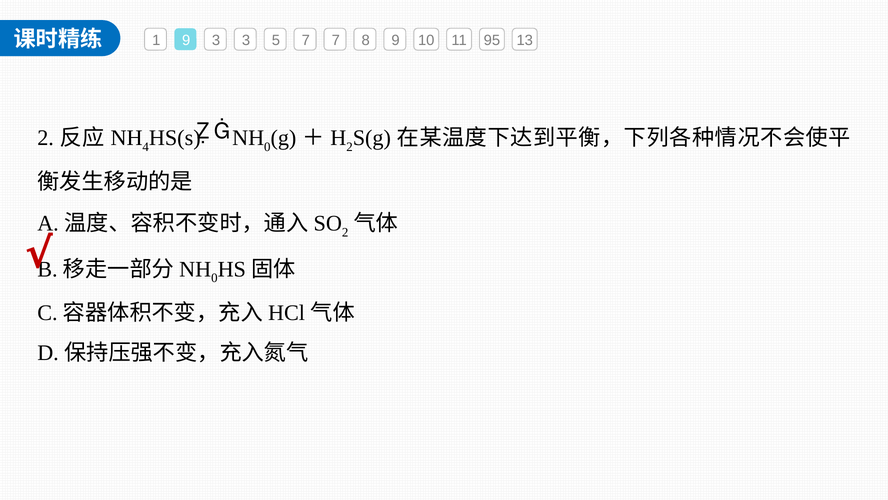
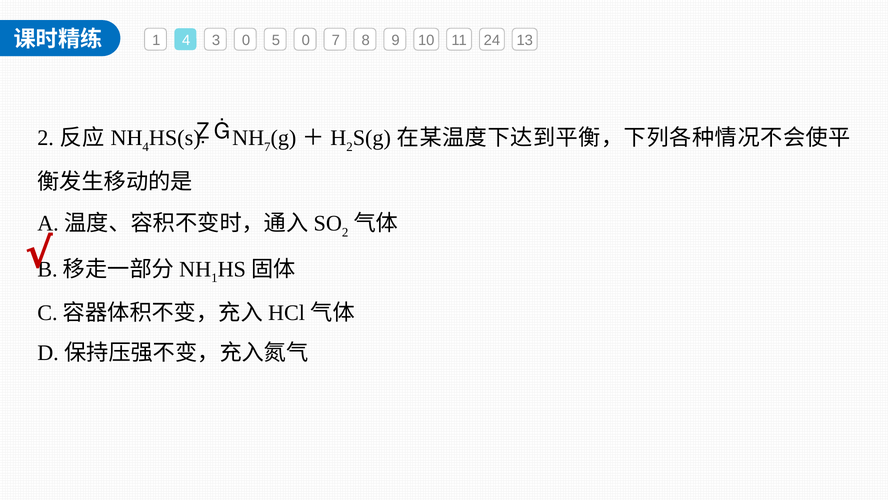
1 9: 9 -> 4 (186, 40)
3 3: 3 -> 0 (246, 40)
5 7: 7 -> 0 (306, 40)
95: 95 -> 24 (492, 40)
0: 0 -> 7 (267, 147)
0: 0 -> 1 (214, 278)
